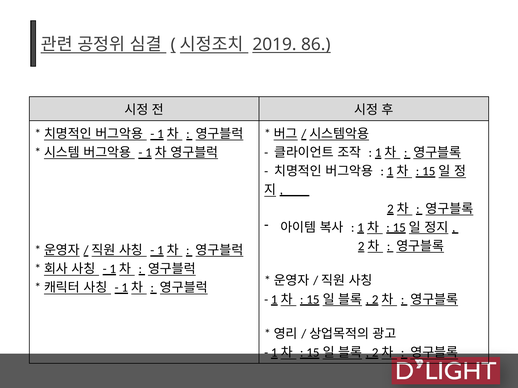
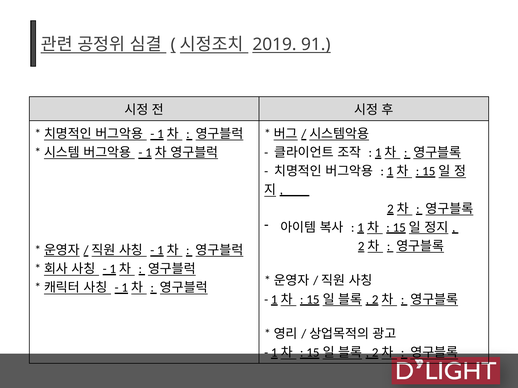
86: 86 -> 91 (316, 45)
